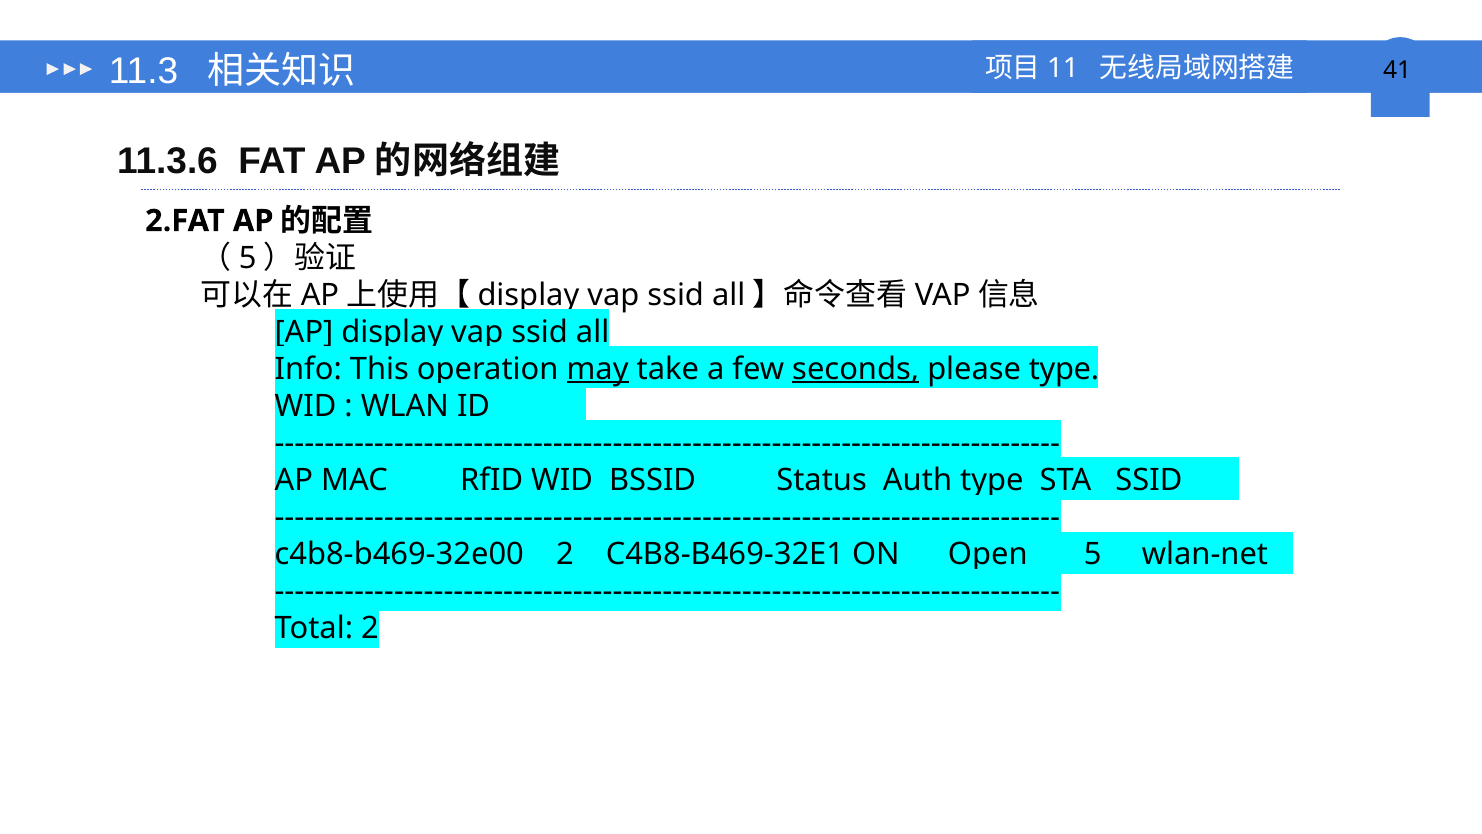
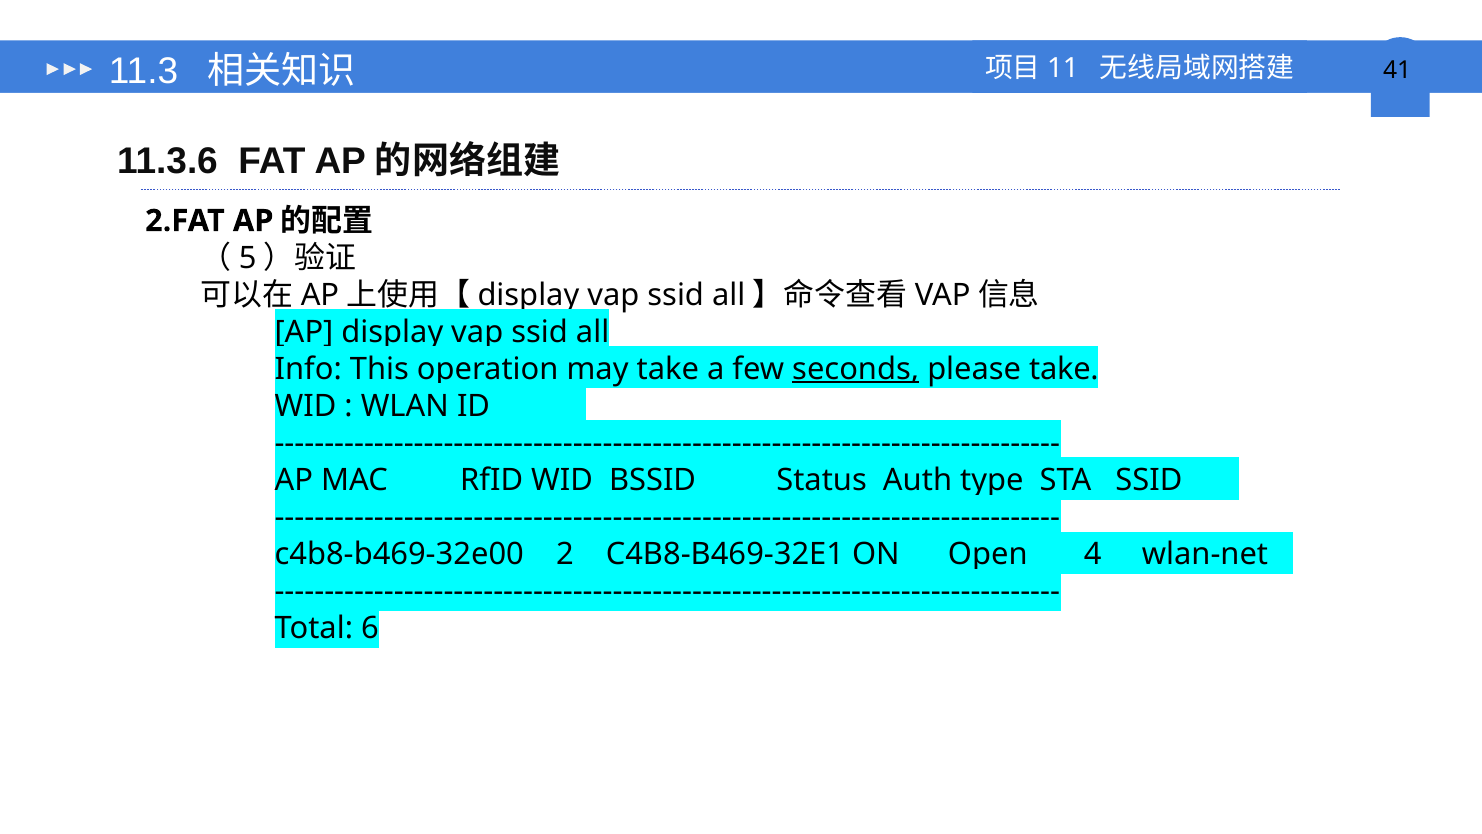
may underline: present -> none (598, 369)
please type: type -> take (1064, 369)
5: 5 -> 4 (1093, 554)
Total 2: 2 -> 6 (370, 628)
